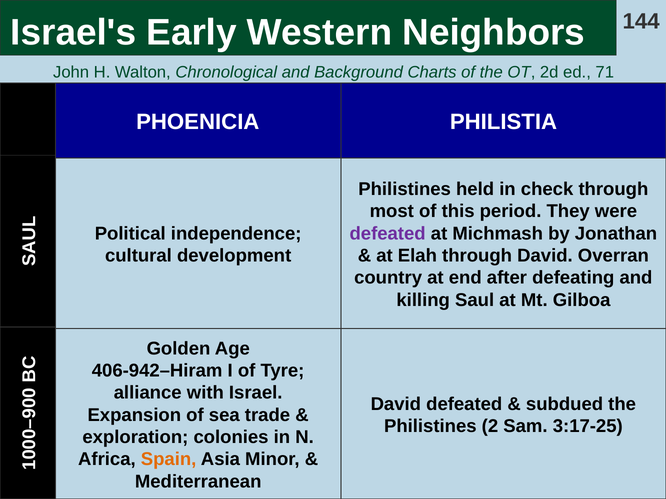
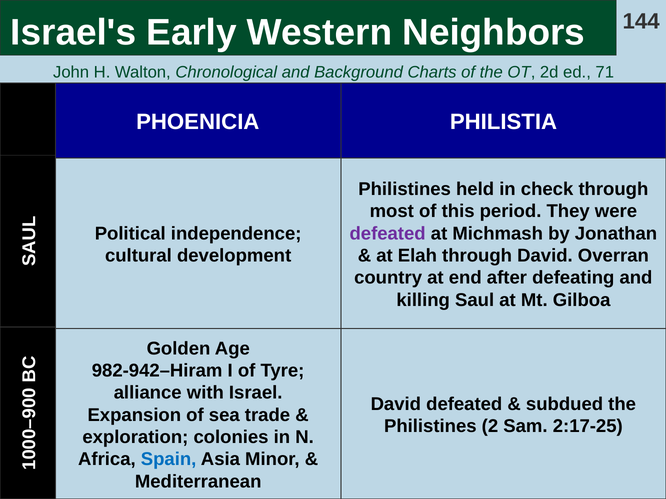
406-942–Hiram: 406-942–Hiram -> 982-942–Hiram (157, 371)
3:17-25: 3:17-25 -> 2:17-25 (588, 427)
Spain colour: orange -> blue (169, 460)
